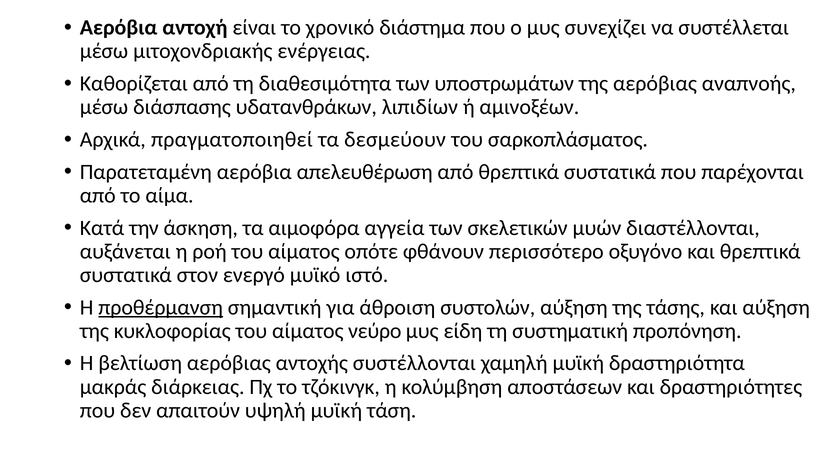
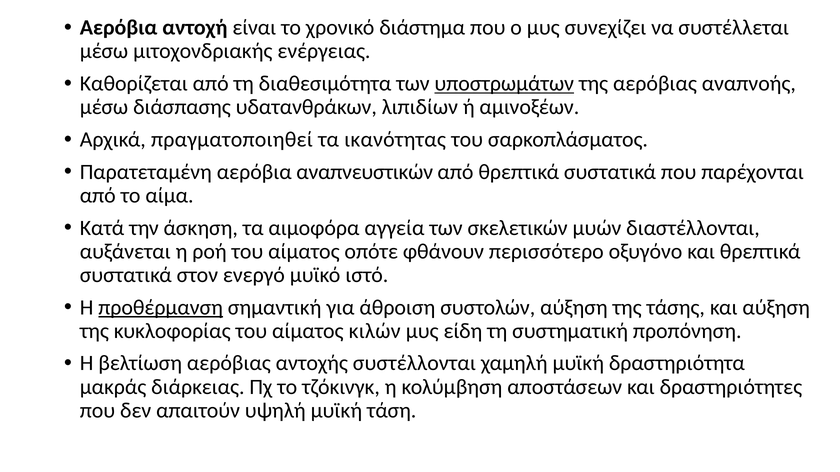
υποστρωμάτων underline: none -> present (504, 84)
δεσμεύουν: δεσμεύουν -> ικανότητας (395, 140)
απελευθέρωση: απελευθέρωση -> αναπνευστικών (365, 172)
νεύρο: νεύρο -> κιλών (375, 331)
